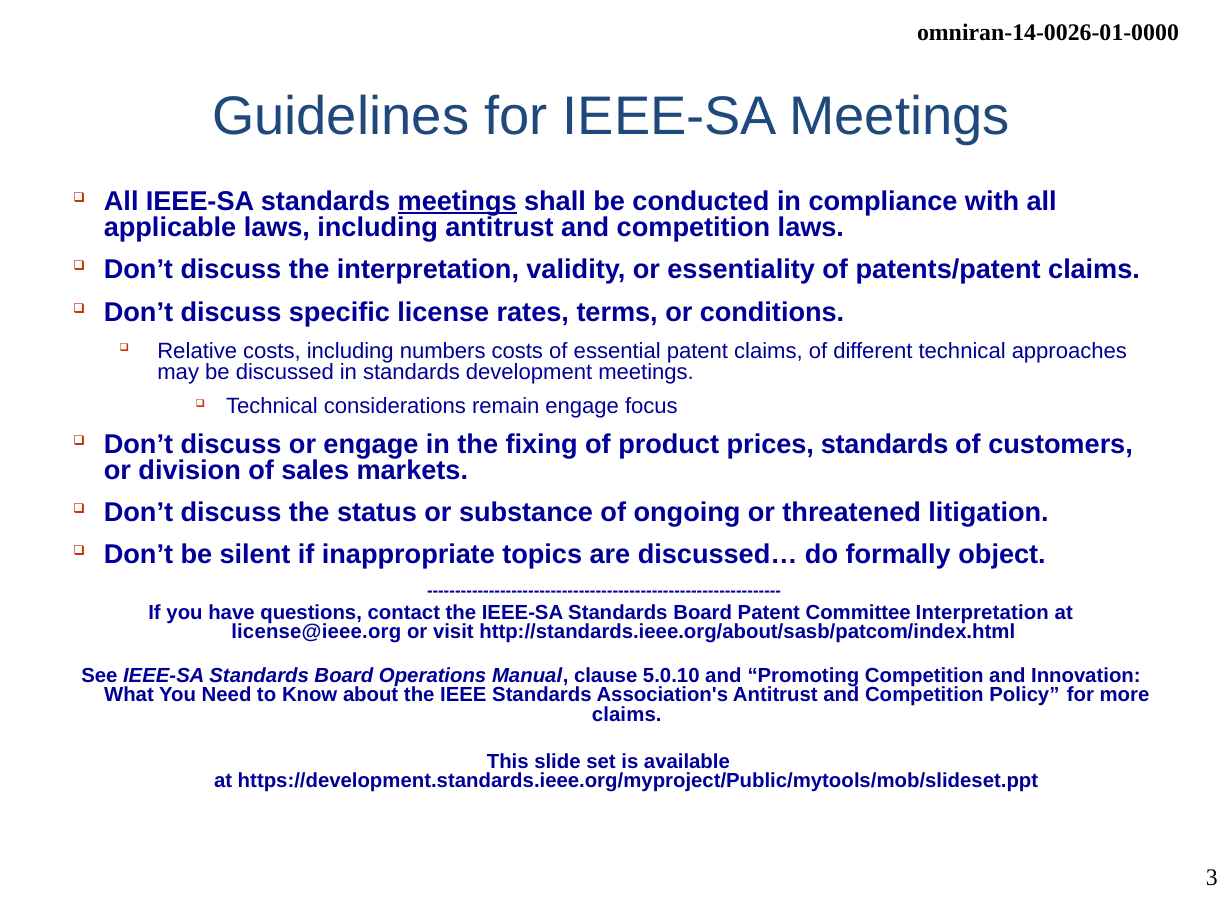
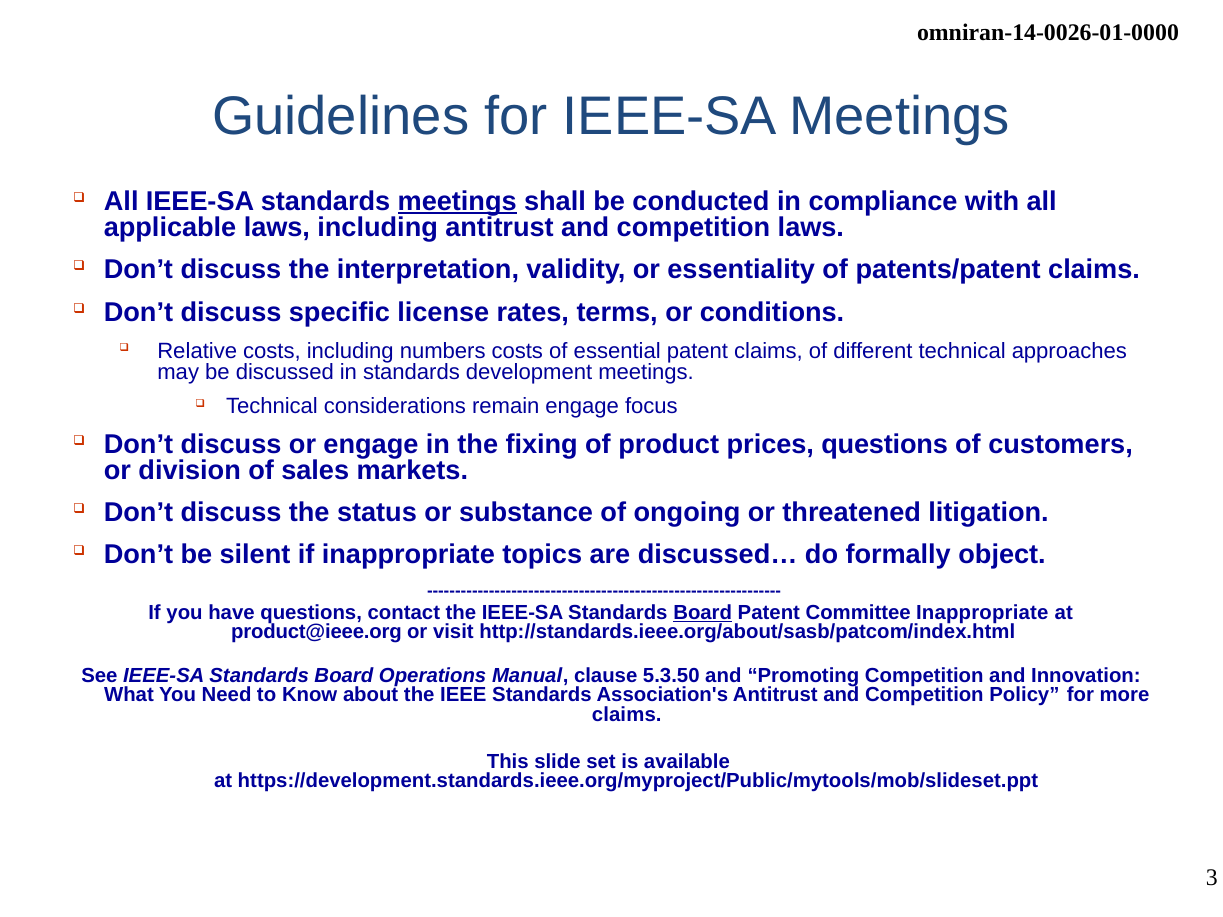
prices standards: standards -> questions (885, 444)
Board underline: none -> present (703, 613)
Committee Interpretation: Interpretation -> Inappropriate (982, 613)
license@ieee.org: license@ieee.org -> product@ieee.org (316, 632)
5.0.10: 5.0.10 -> 5.3.50 (671, 676)
